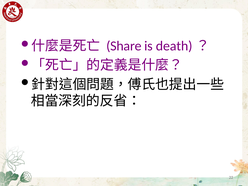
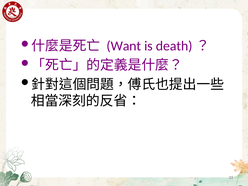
Share: Share -> Want (124, 46)
